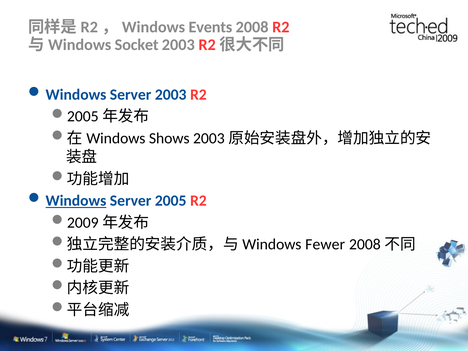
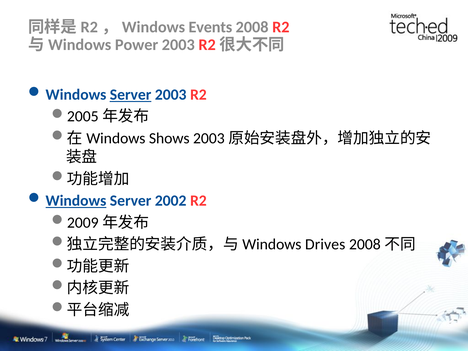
Socket: Socket -> Power (137, 45)
Server underline: none -> present (131, 95)
2005: 2005 -> 2002 (171, 201)
Fewer: Fewer -> Drives (325, 244)
